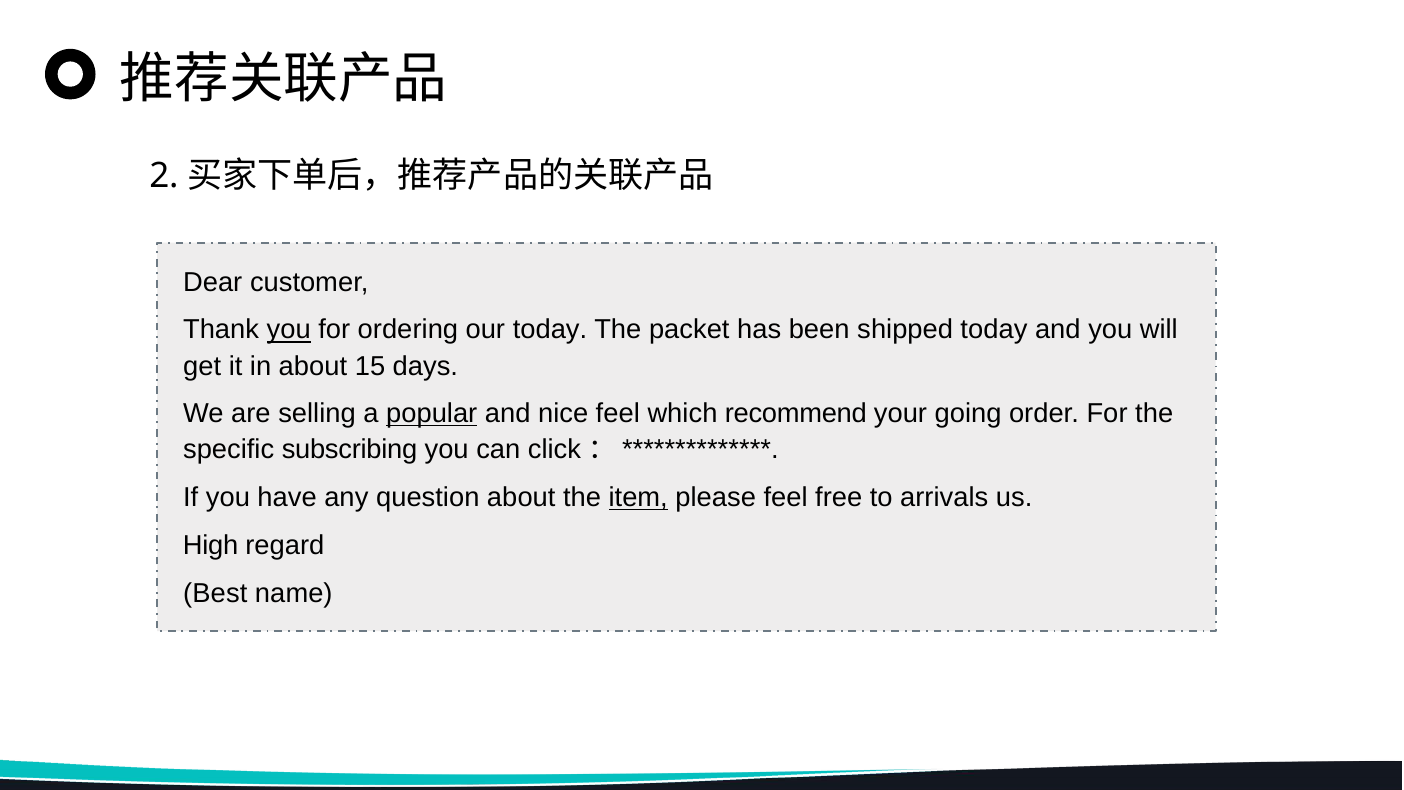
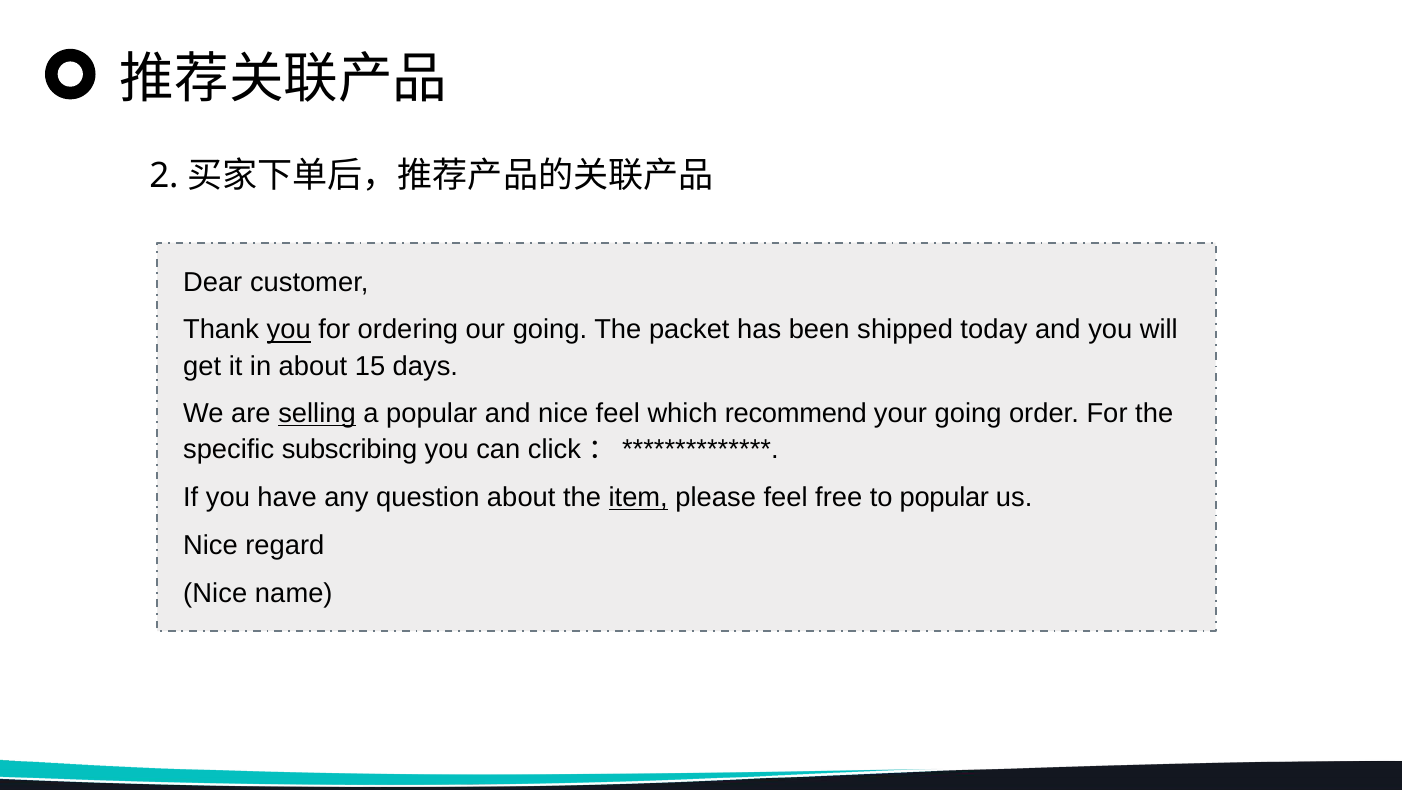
our today: today -> going (550, 330)
selling underline: none -> present (317, 414)
popular underline: present -> none (432, 414)
to arrivals: arrivals -> popular (944, 497)
High: High -> Nice (210, 545)
Best: Best -> Nice (215, 593)
